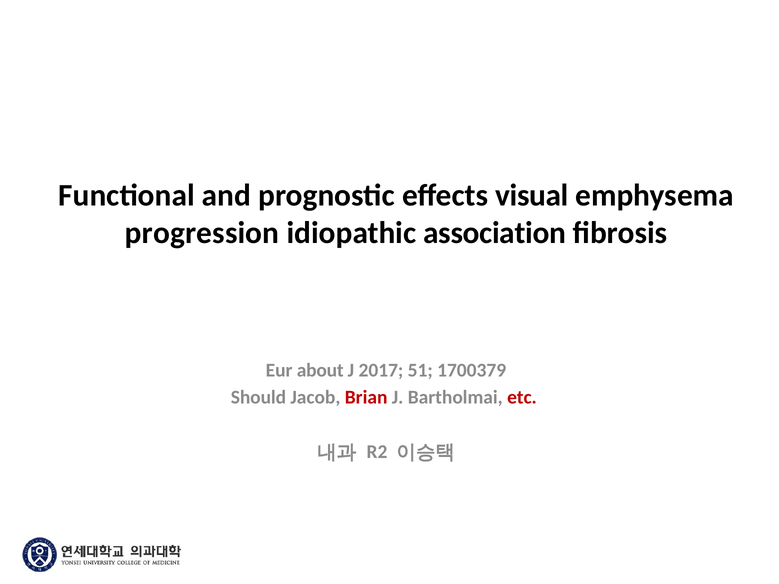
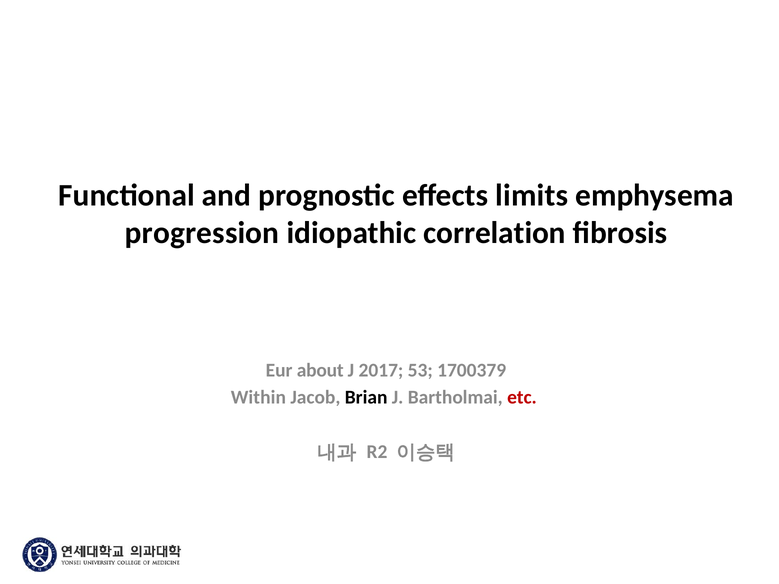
visual: visual -> limits (532, 195)
association: association -> correlation (494, 233)
51: 51 -> 53 (420, 370)
Should: Should -> Within (258, 398)
Brian colour: red -> black (366, 398)
